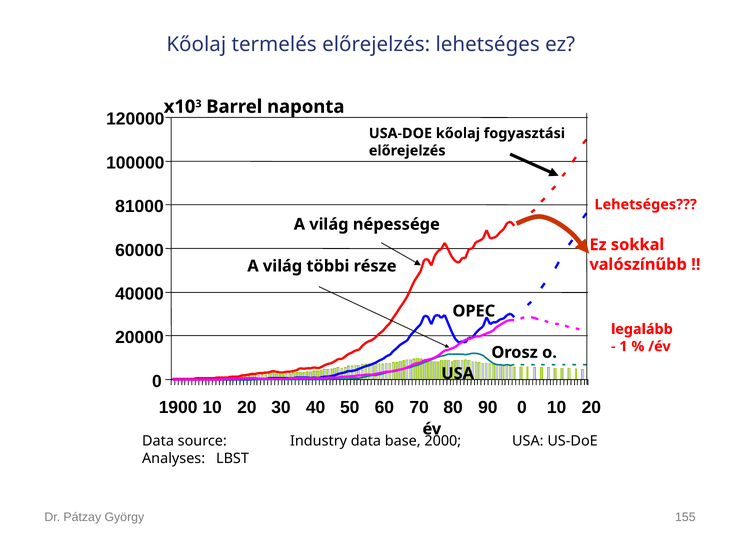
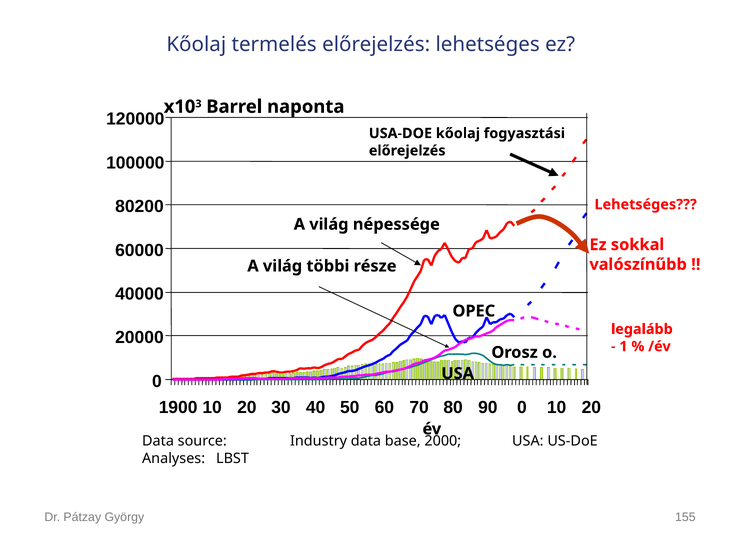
81000: 81000 -> 80200 (139, 206)
